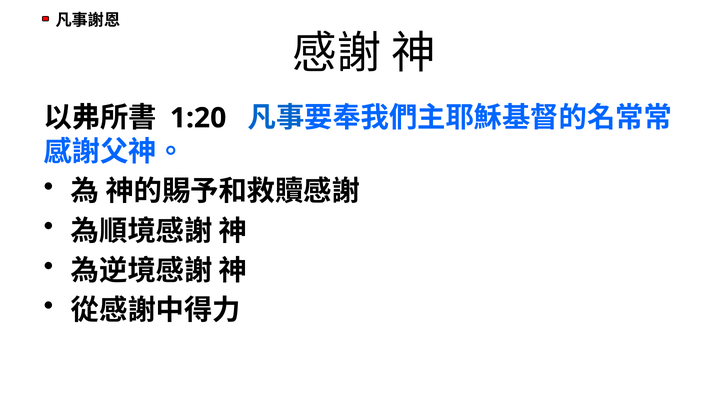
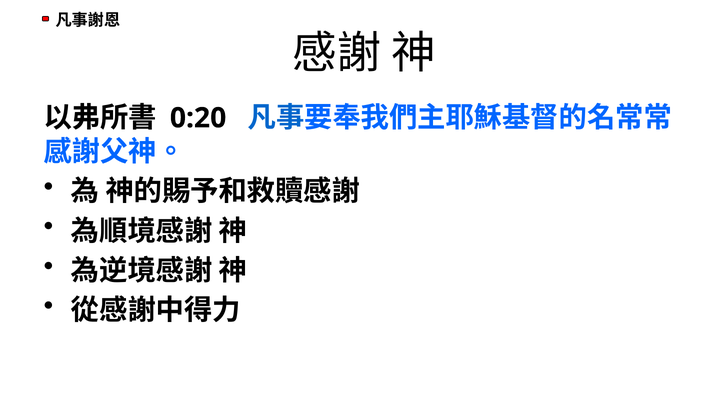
1:20: 1:20 -> 0:20 (198, 118)
